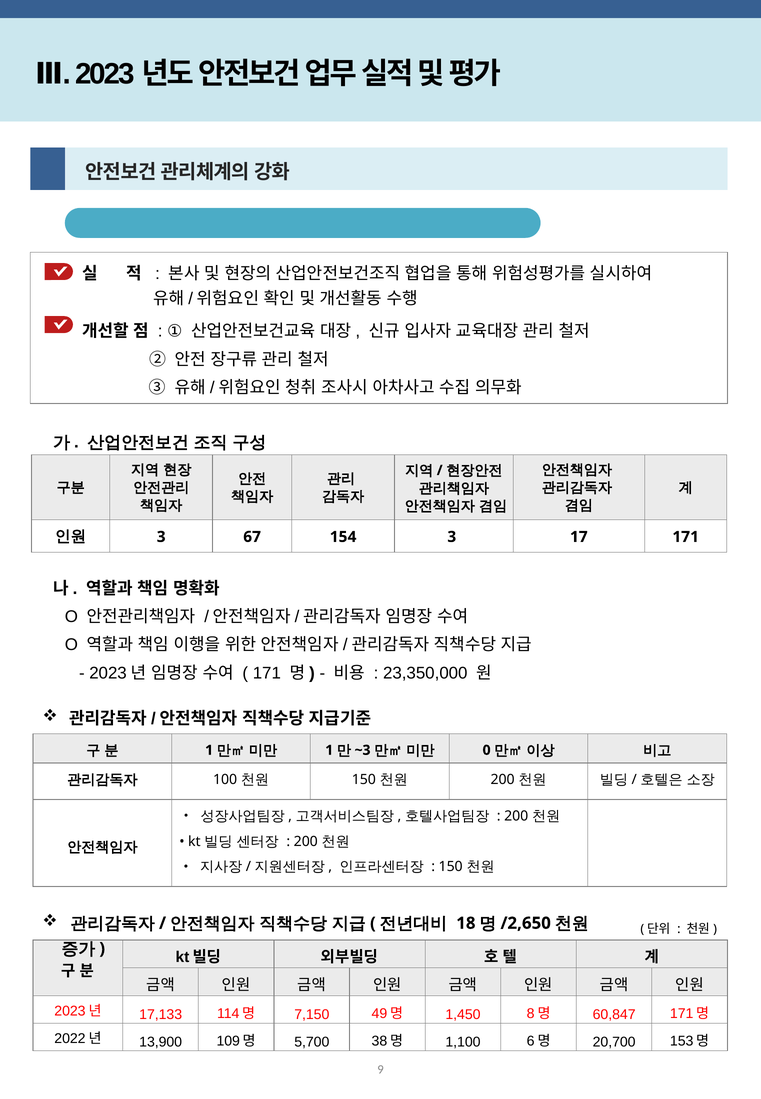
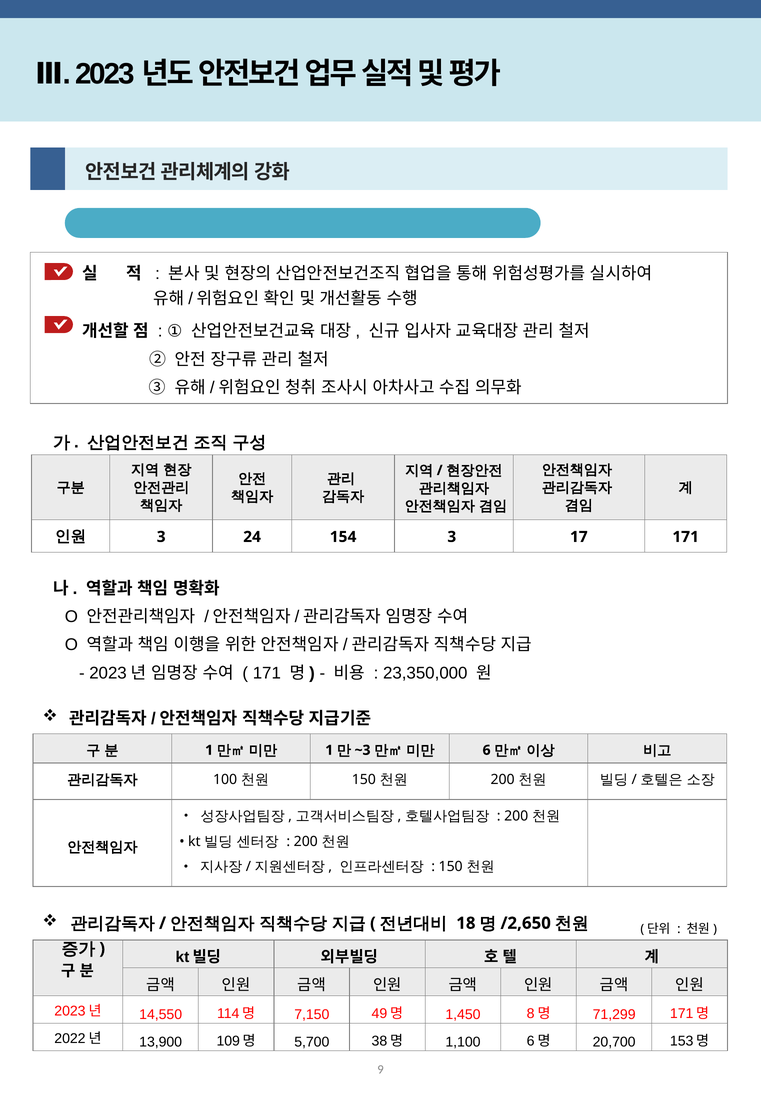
67: 67 -> 24 (252, 537)
0: 0 -> 6 (487, 750)
17,133: 17,133 -> 14,550 (161, 1015)
60,847: 60,847 -> 71,299 (614, 1015)
